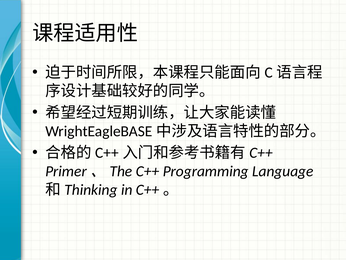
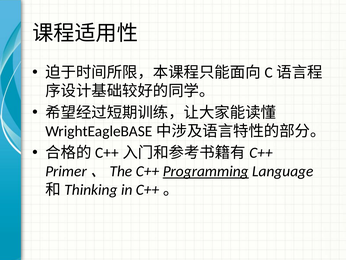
Programming underline: none -> present (206, 171)
